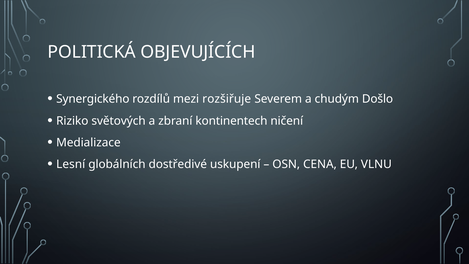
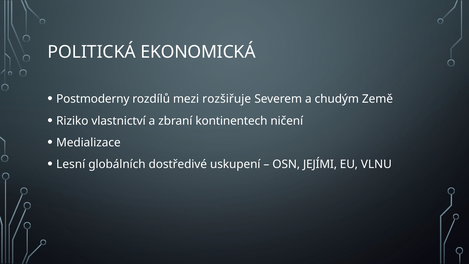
OBJEVUJÍCÍCH: OBJEVUJÍCÍCH -> EKONOMICKÁ (198, 52)
Synergického: Synergického -> Postmoderny (93, 99)
Došlo: Došlo -> Země (377, 99)
světových: světových -> vlastnictví (119, 121)
CENA: CENA -> JEJÍMI (320, 164)
